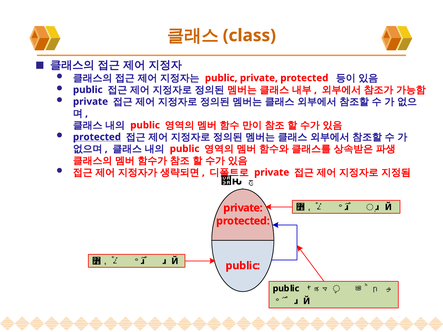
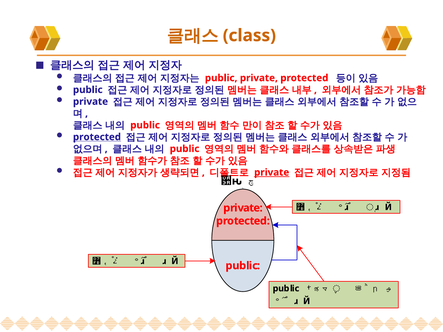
private underline: none -> present (272, 172)
